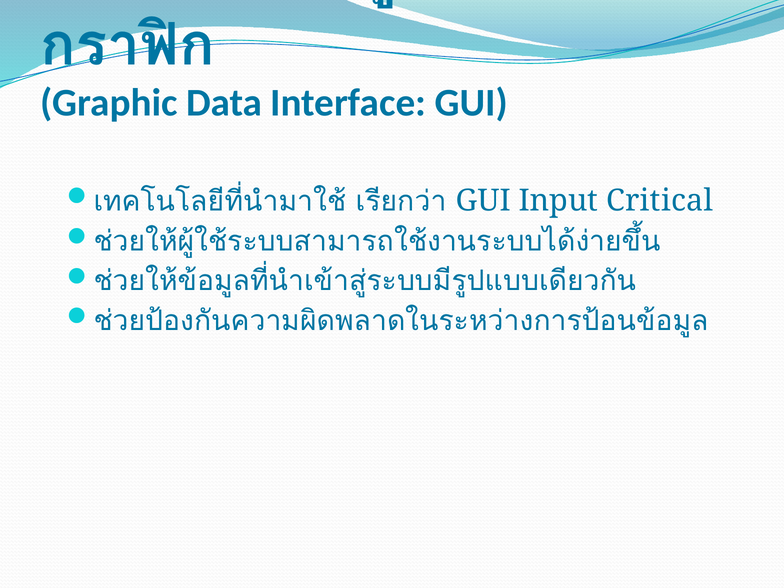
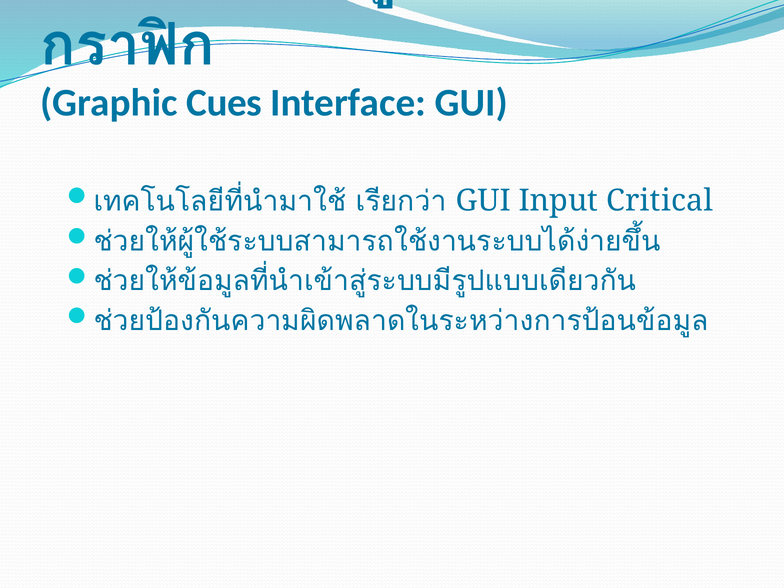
Data: Data -> Cues (224, 103)
